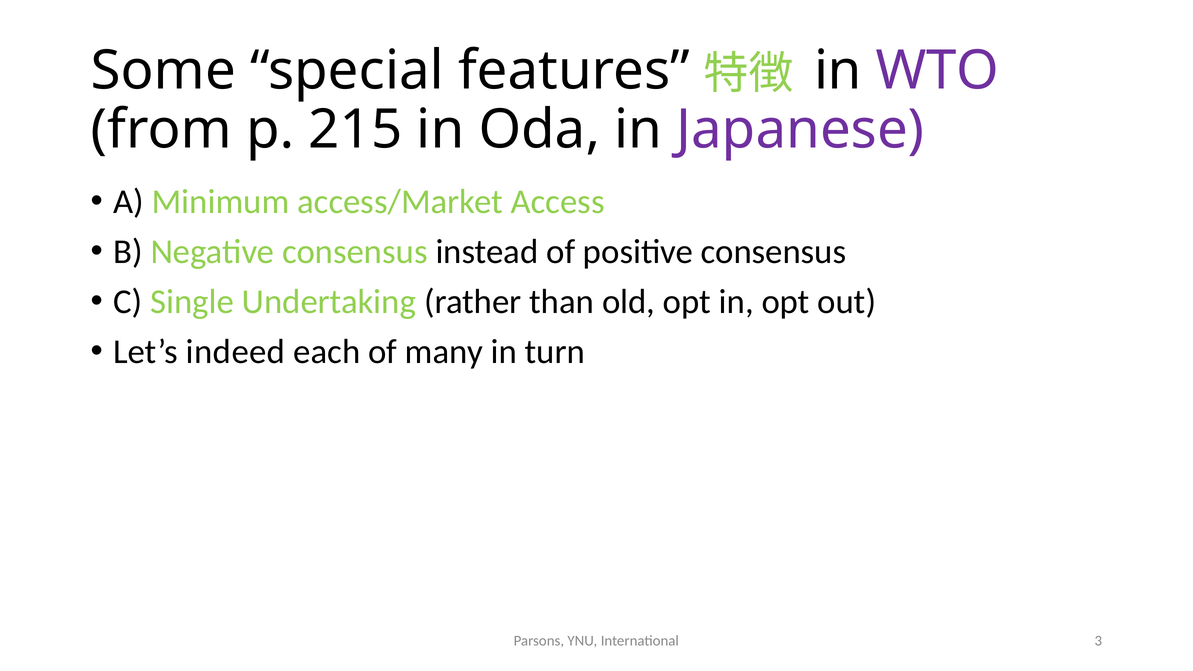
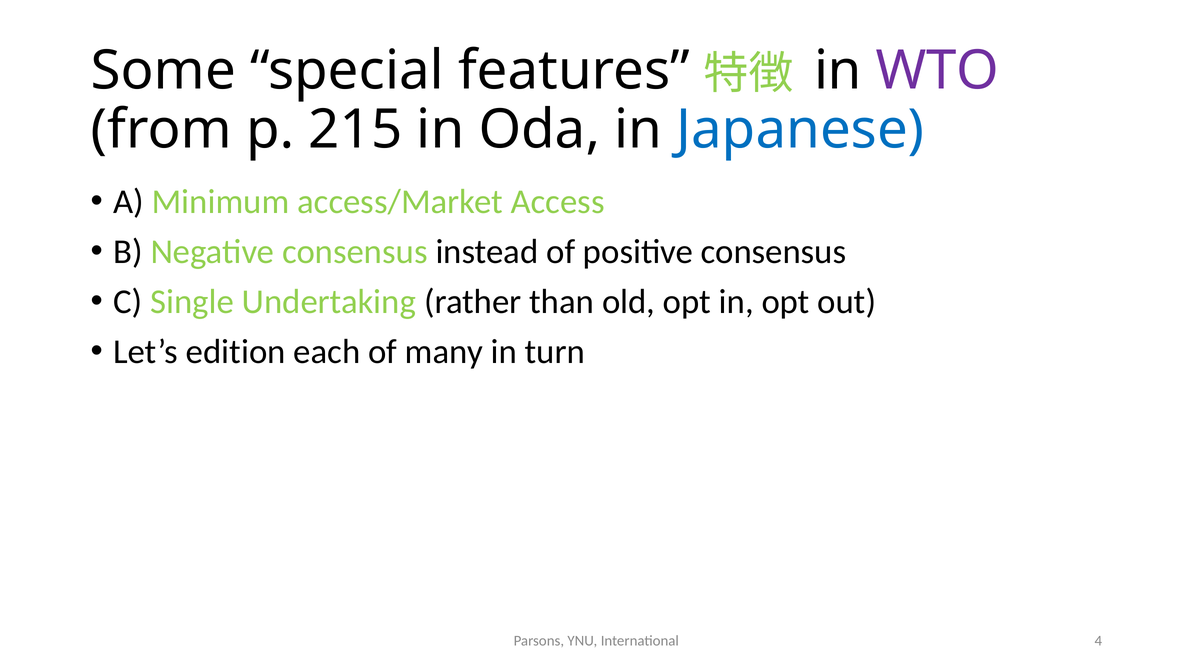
Japanese colour: purple -> blue (800, 130)
indeed: indeed -> edition (236, 352)
3: 3 -> 4 (1098, 641)
